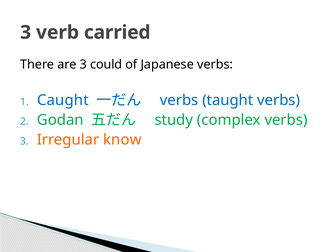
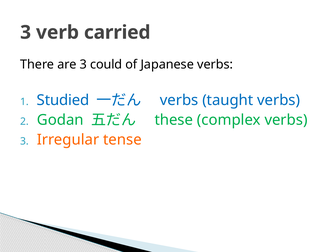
Caught: Caught -> Studied (63, 100)
study: study -> these (174, 120)
know: know -> tense (122, 140)
